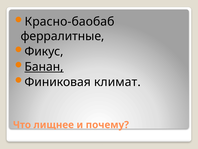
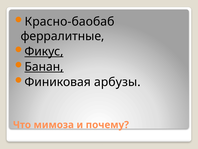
Фикус underline: none -> present (44, 51)
климат: климат -> арбузы (117, 82)
лищнее: лищнее -> мимоза (54, 124)
